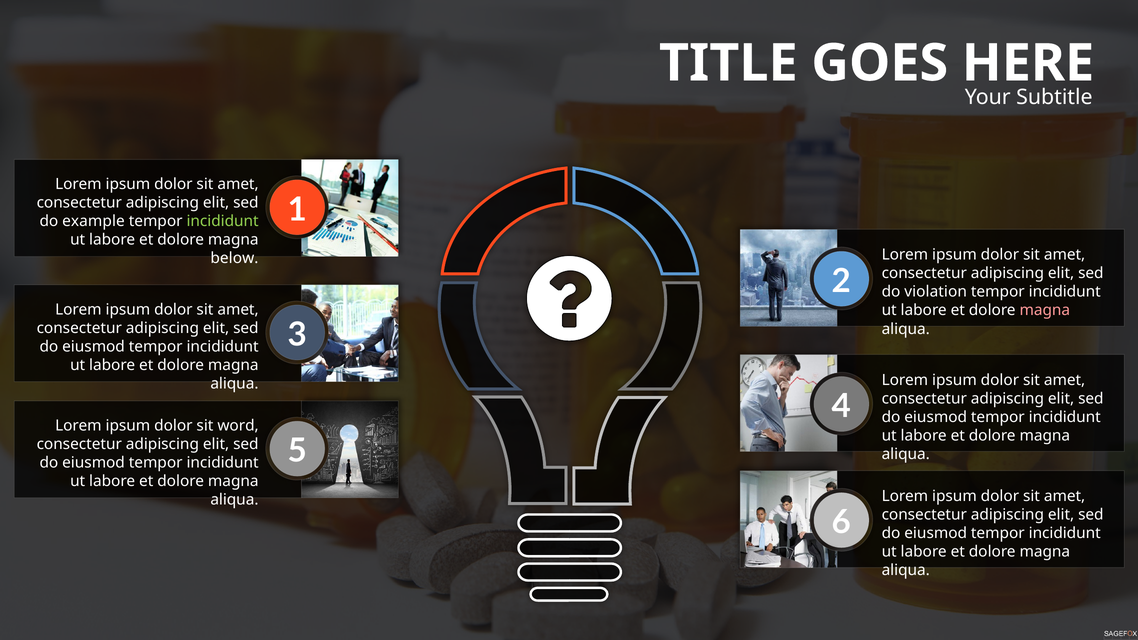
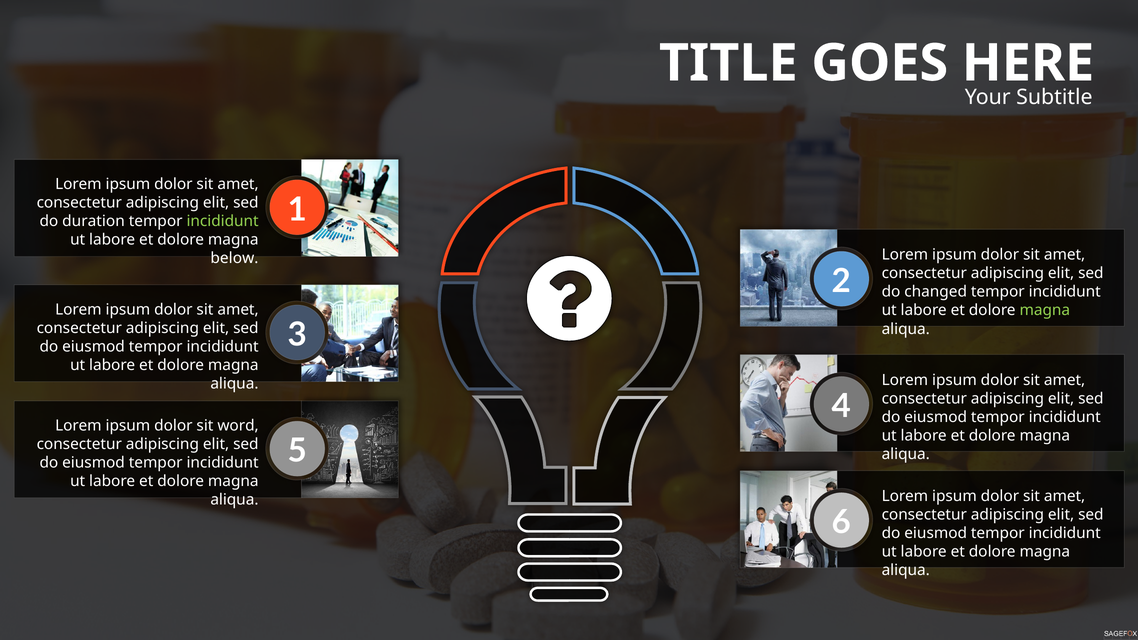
example: example -> duration (94, 221)
violation: violation -> changed (936, 292)
magna colour: pink -> light green (1045, 310)
